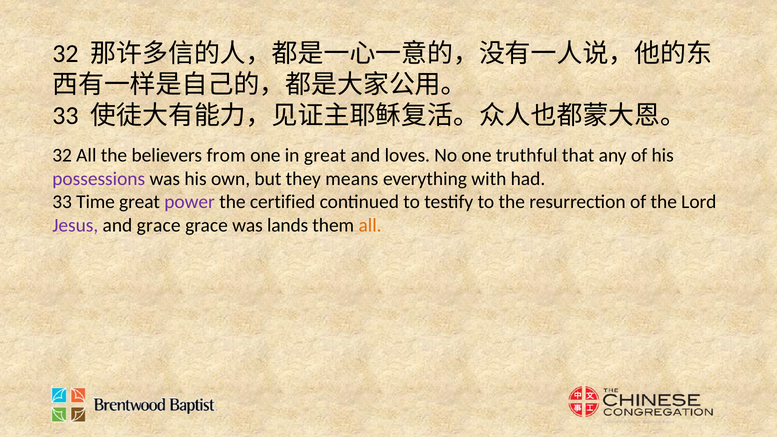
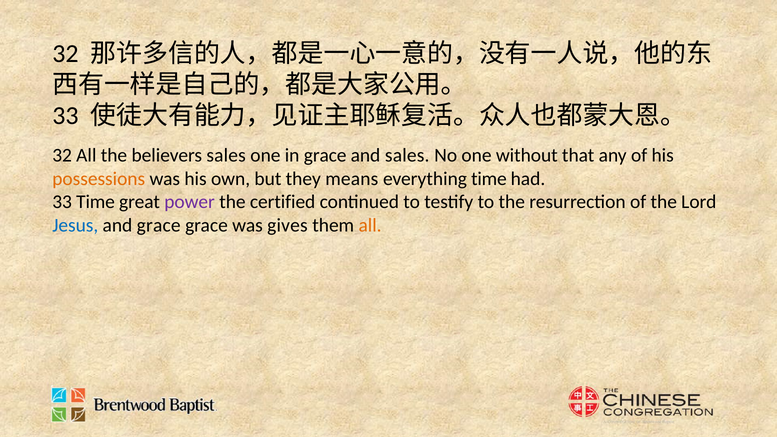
believers from: from -> sales (226, 155)
in great: great -> grace (325, 155)
and loves: loves -> sales (407, 155)
truthful: truthful -> without (527, 155)
possessions colour: purple -> orange (99, 179)
everything with: with -> time (489, 179)
Jesus colour: purple -> blue (75, 225)
lands: lands -> gives (287, 225)
